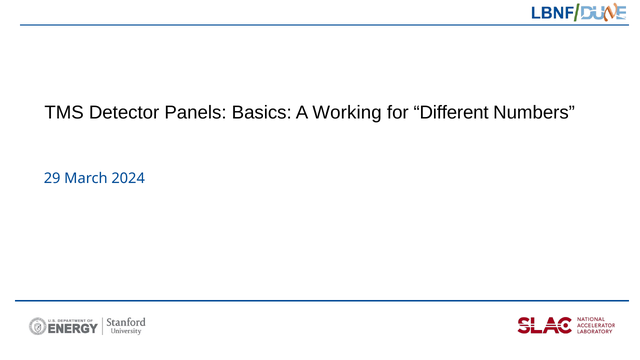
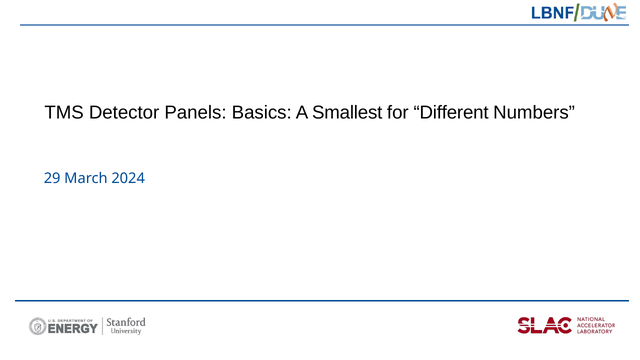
Working: Working -> Smallest (347, 113)
